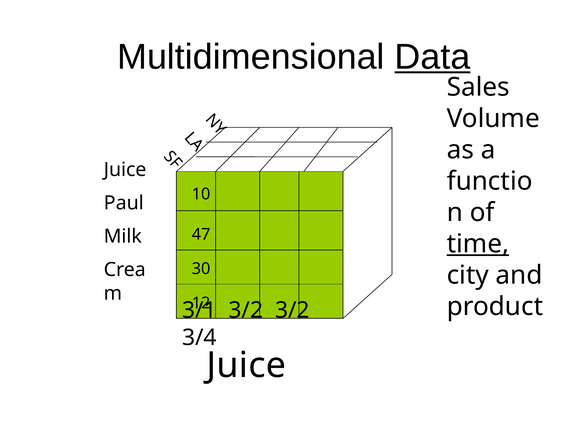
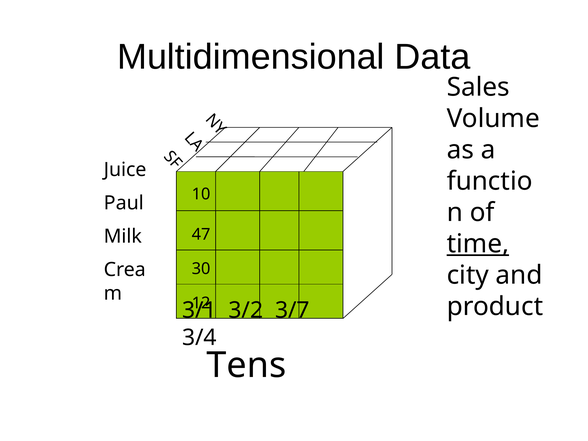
Data underline: present -> none (433, 57)
3/2 3/2: 3/2 -> 3/7 (292, 310)
Juice: Juice -> Tens (246, 365)
